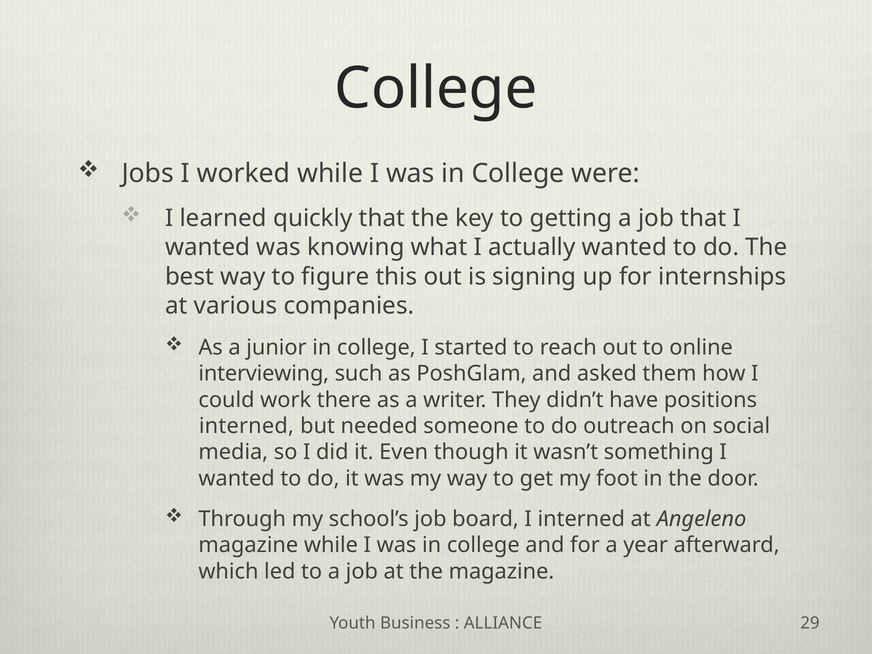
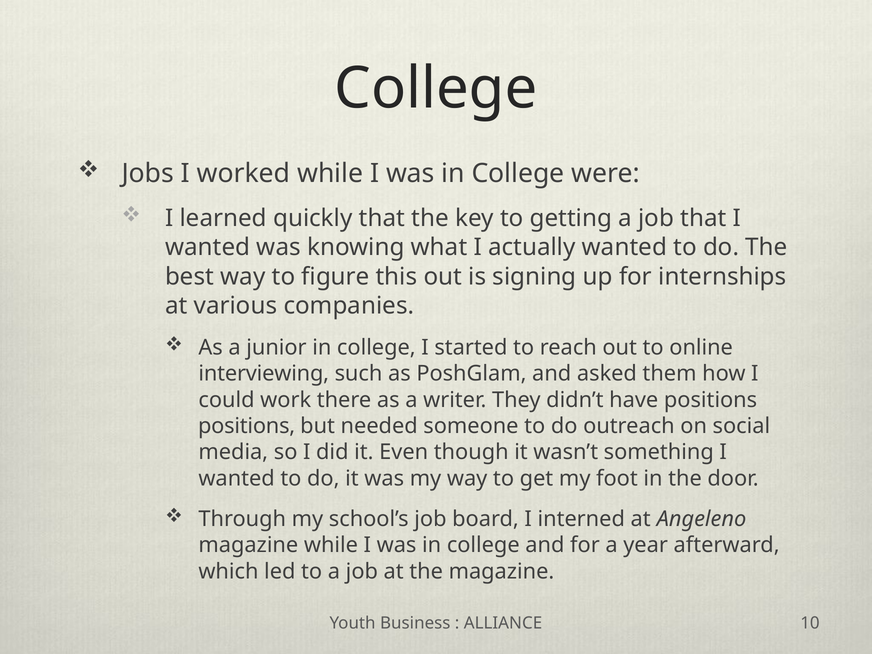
interned: interned -> positions (247, 426)
29: 29 -> 10 (810, 623)
